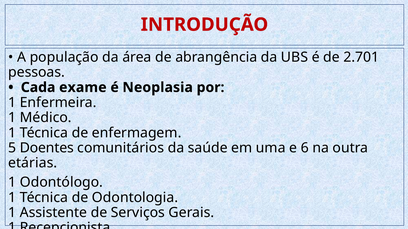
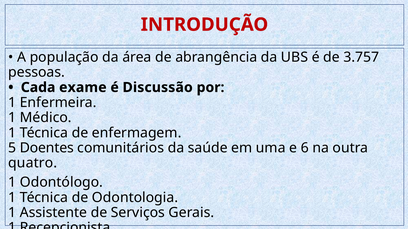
2.701: 2.701 -> 3.757 (361, 57)
Neoplasia: Neoplasia -> Discussão (158, 88)
etárias: etárias -> quatro (33, 163)
